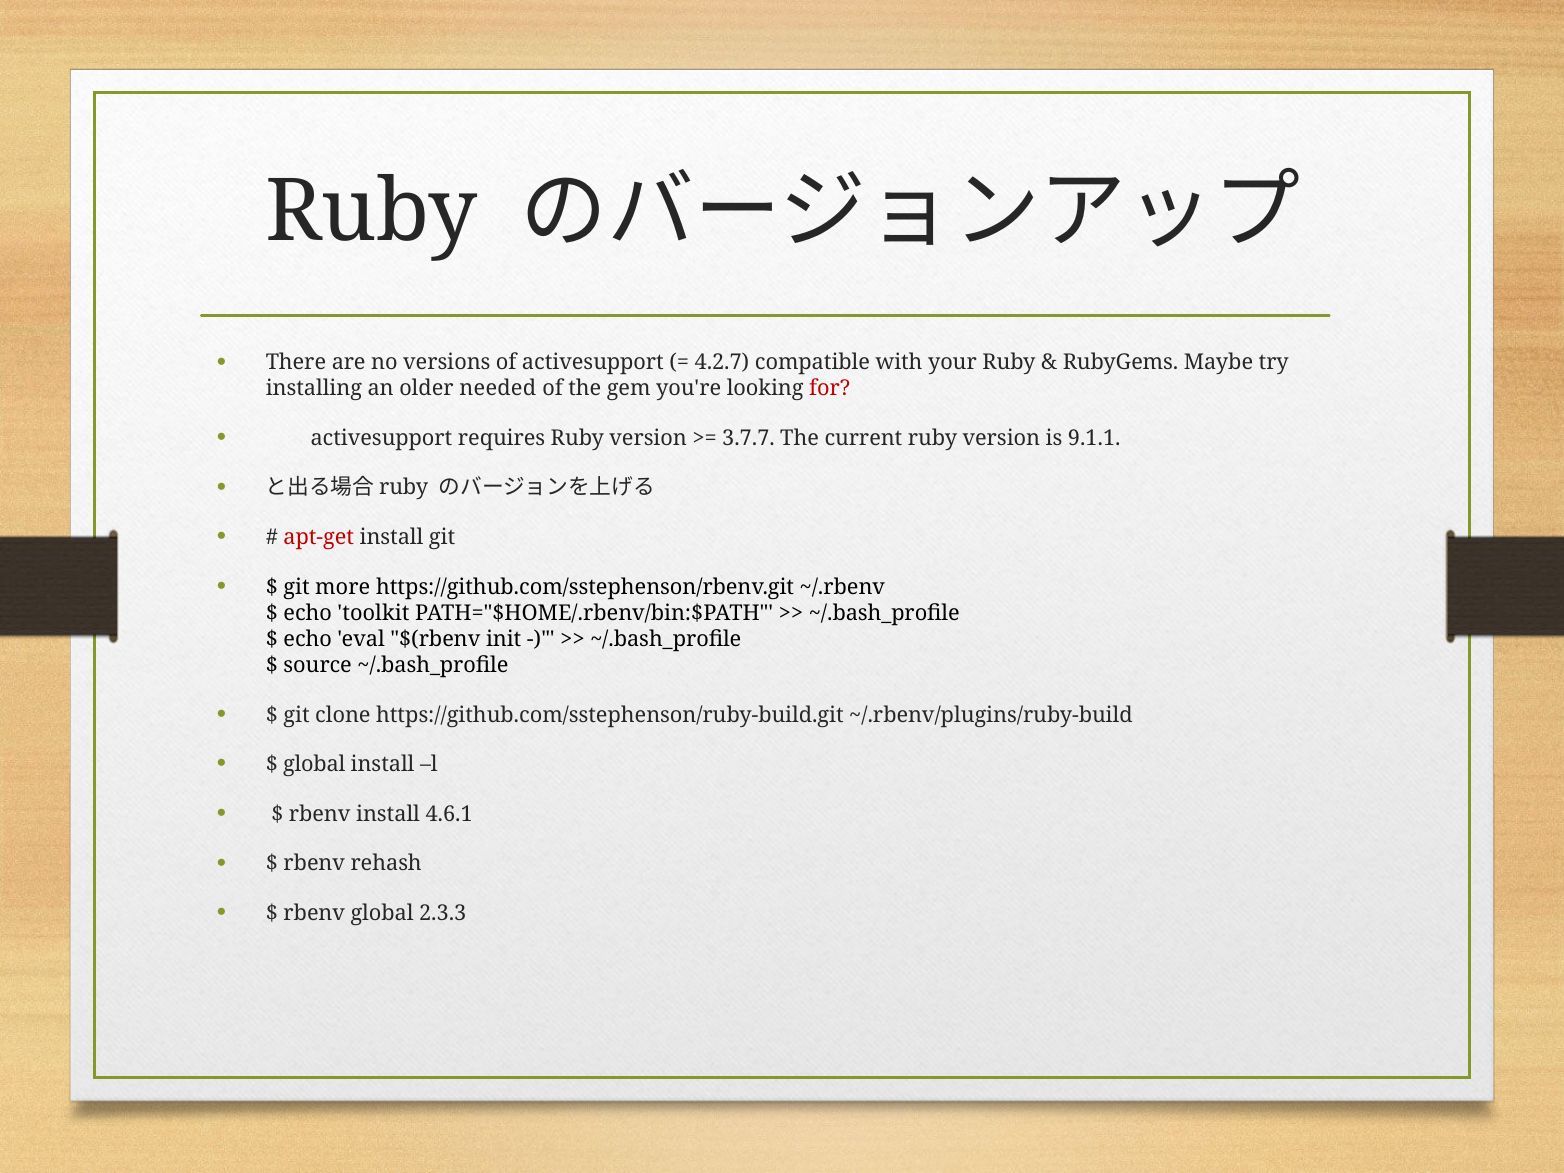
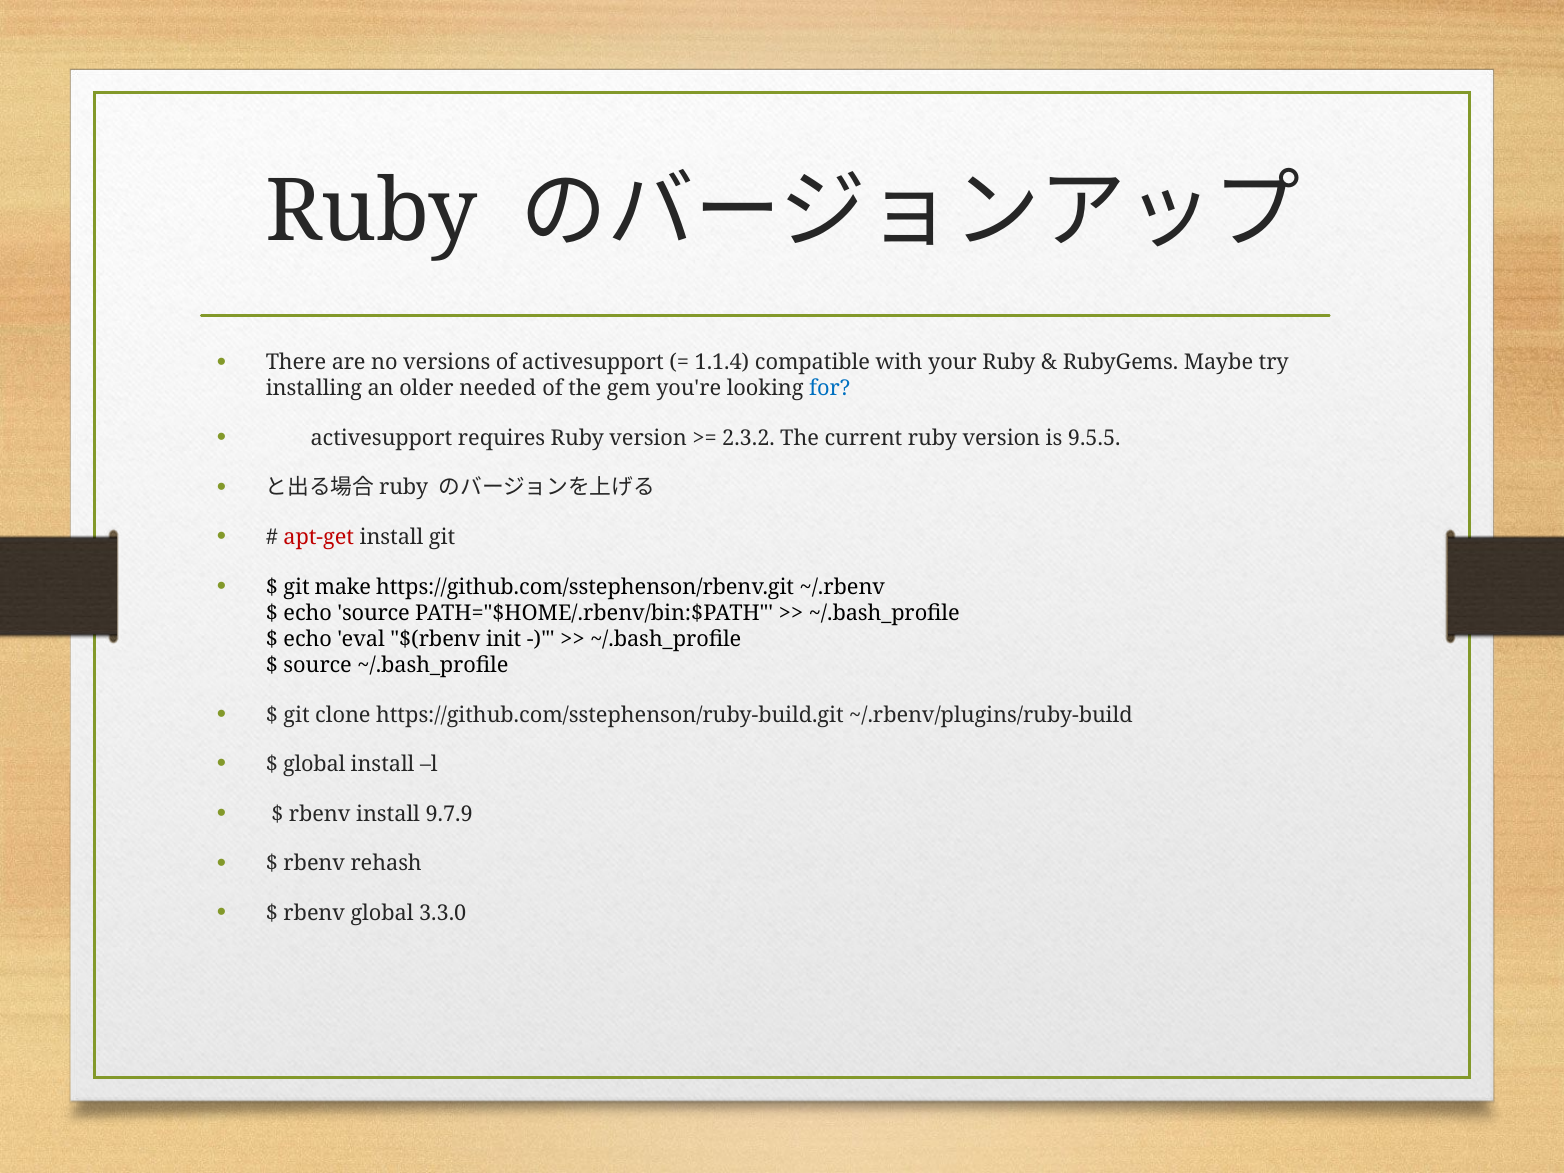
4.2.7: 4.2.7 -> 1.1.4 (722, 363)
for colour: red -> blue (830, 389)
3.7.7: 3.7.7 -> 2.3.2 (749, 438)
9.1.1: 9.1.1 -> 9.5.5 (1094, 438)
more: more -> make (343, 587)
echo toolkit: toolkit -> source (374, 613)
4.6.1: 4.6.1 -> 9.7.9 (449, 814)
2.3.3: 2.3.3 -> 3.3.0 (443, 913)
